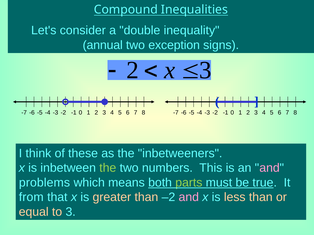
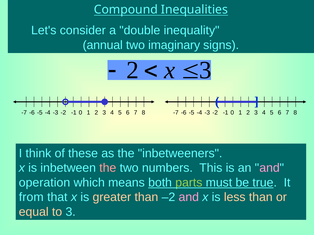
exception: exception -> imaginary (174, 45)
the colour: light green -> pink (108, 168)
problems: problems -> operation (44, 183)
